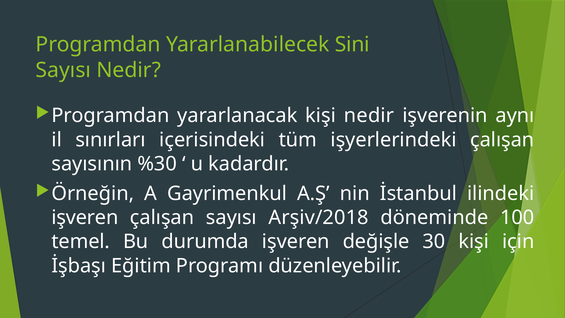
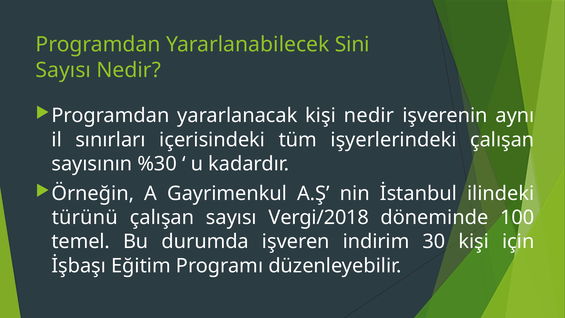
işveren: işveren -> türünü (85, 218)
Arşiv/2018: Arşiv/2018 -> Vergi/2018 (319, 218)
değişle: değişle -> indirim (376, 242)
